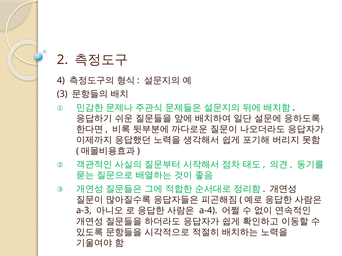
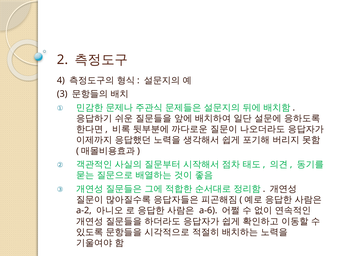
a-3: a-3 -> a-2 (84, 211)
a-4: a-4 -> a-6 (208, 211)
